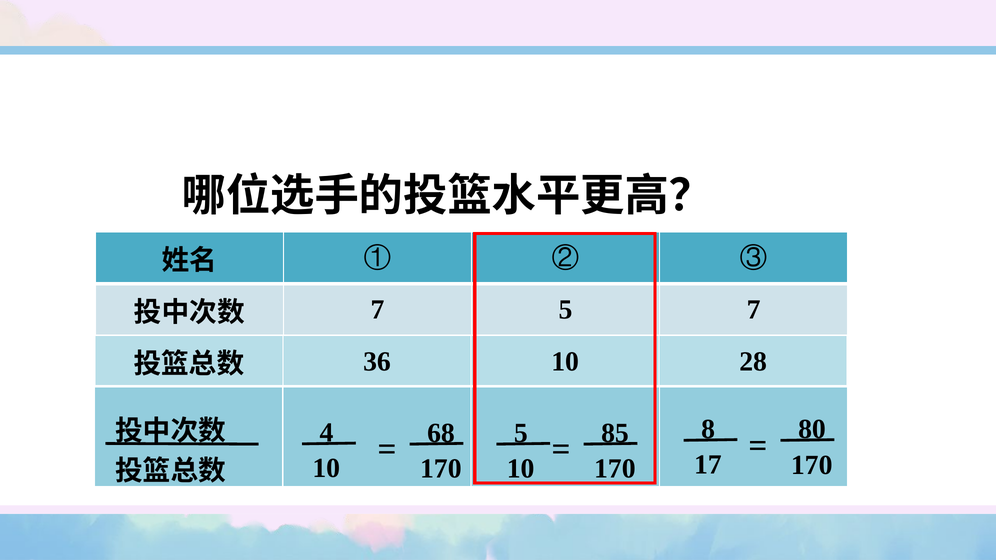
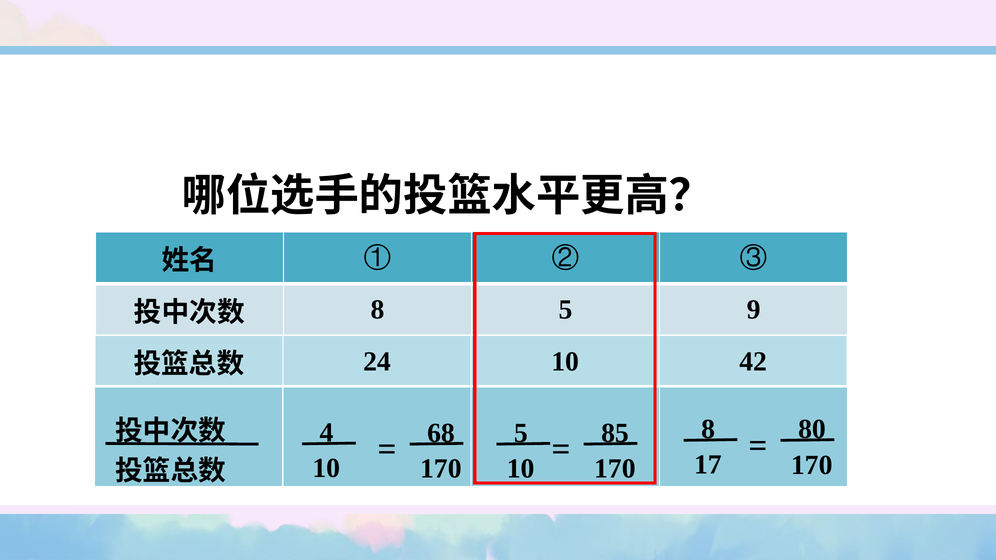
7: 7 -> 8 (377, 310)
5 7: 7 -> 9 (754, 310)
36: 36 -> 24 (377, 362)
28: 28 -> 42 (753, 362)
